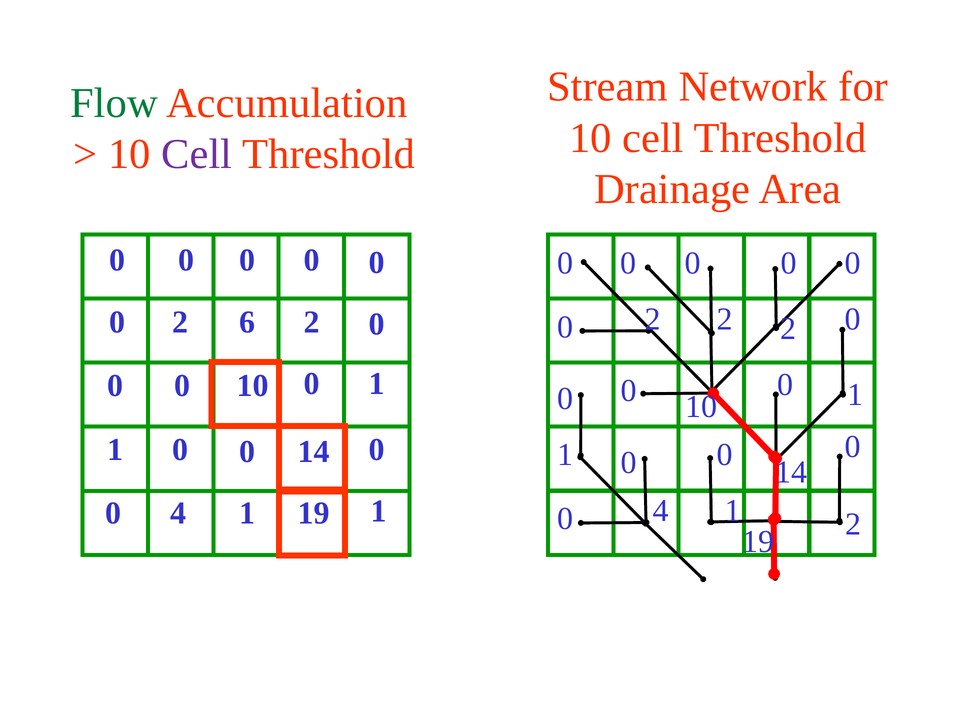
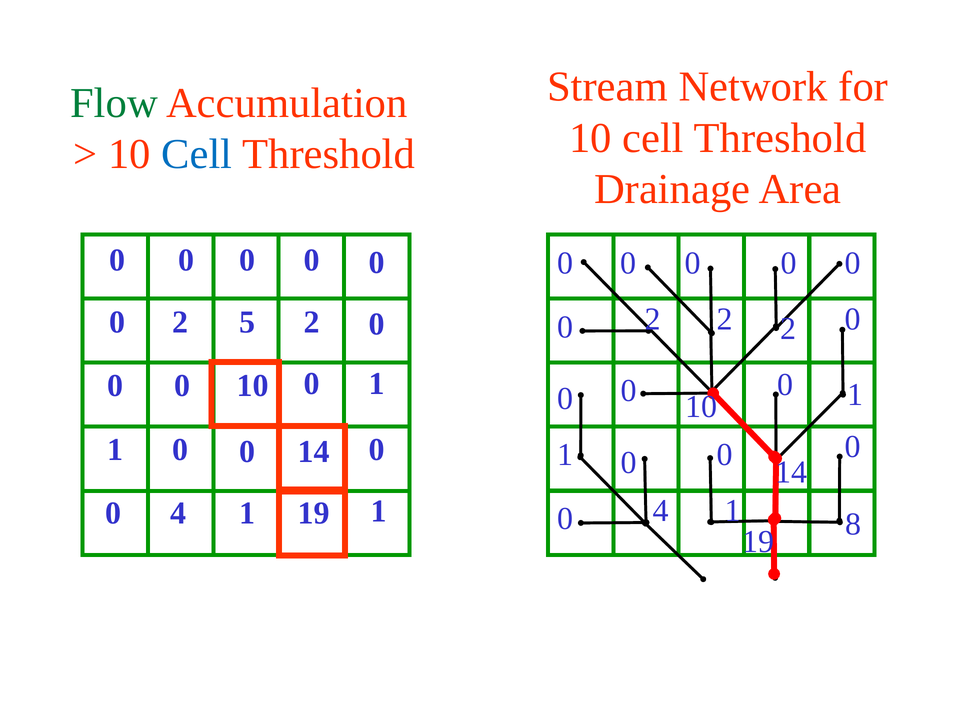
Cell colour: purple -> blue (197, 154)
6: 6 -> 5 (247, 322)
1 2: 2 -> 8 (853, 524)
